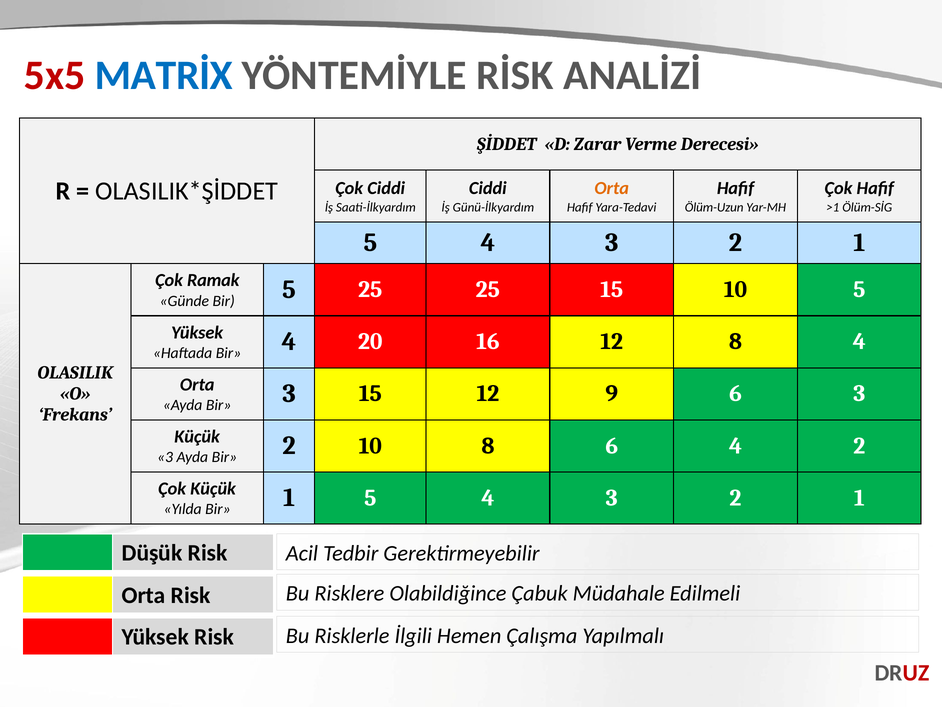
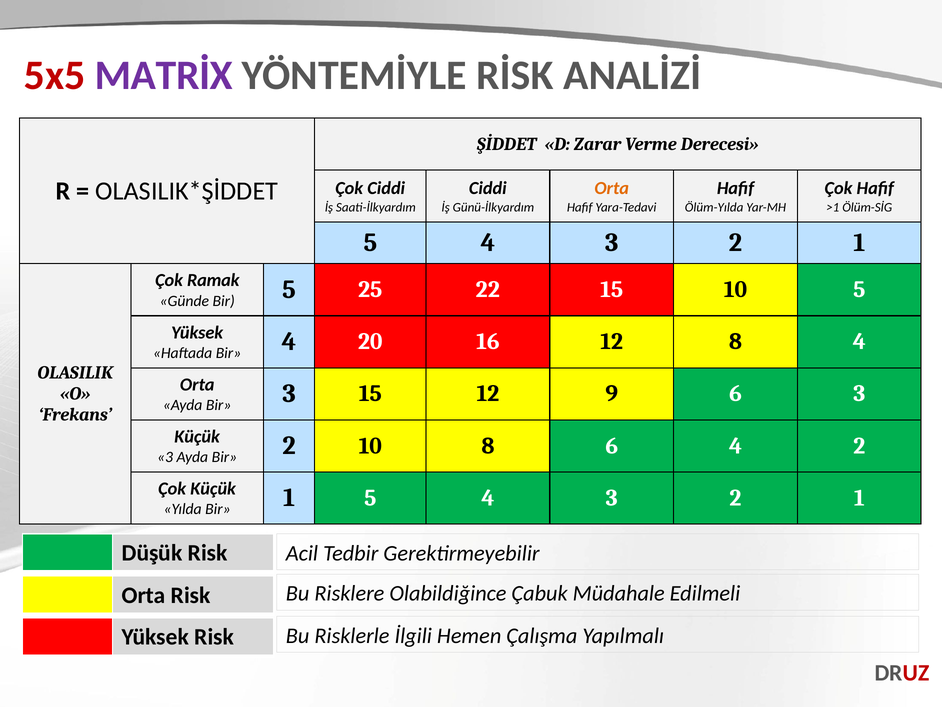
MATRİX colour: blue -> purple (164, 75)
Ölüm-Uzun: Ölüm-Uzun -> Ölüm-Yılda (714, 207)
25 25: 25 -> 22 (488, 289)
